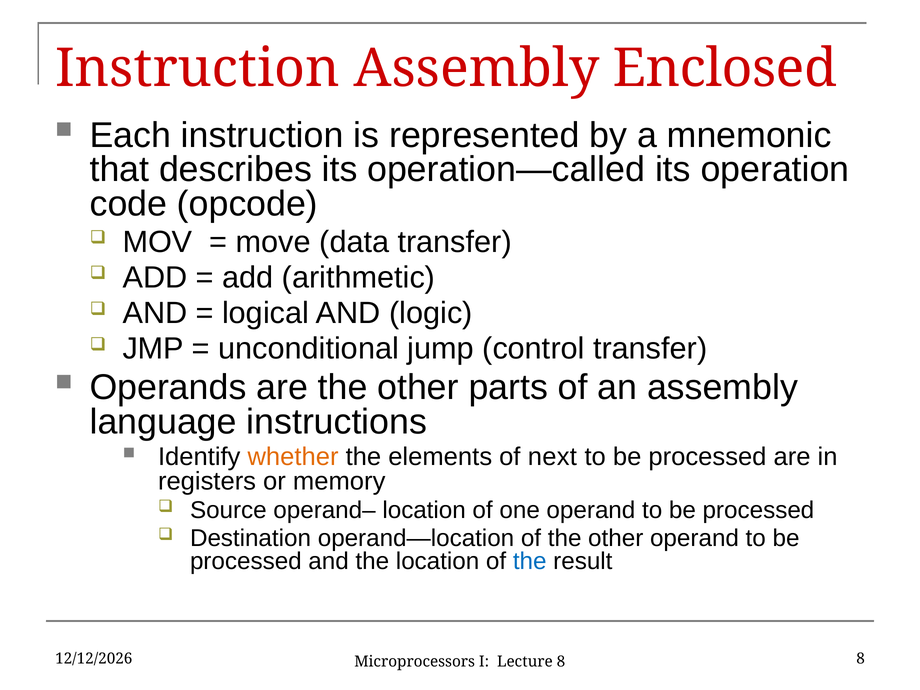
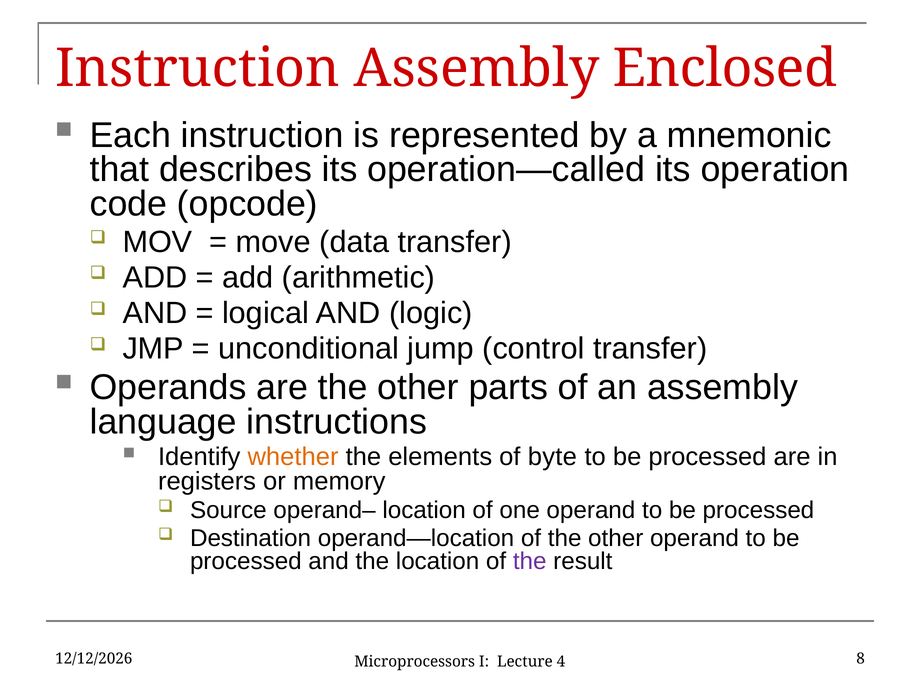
next: next -> byte (552, 457)
the colour: blue -> purple (530, 561)
Lecture 8: 8 -> 4 (561, 662)
